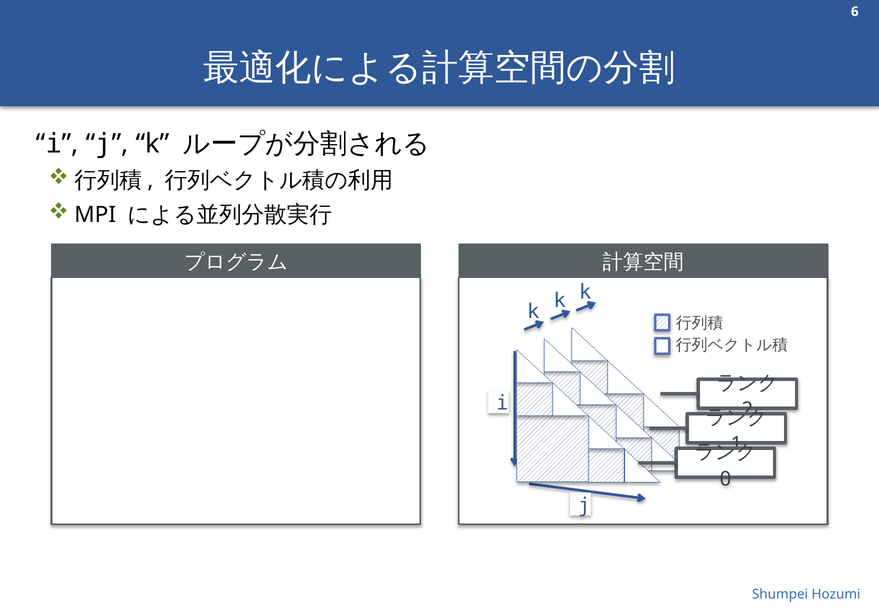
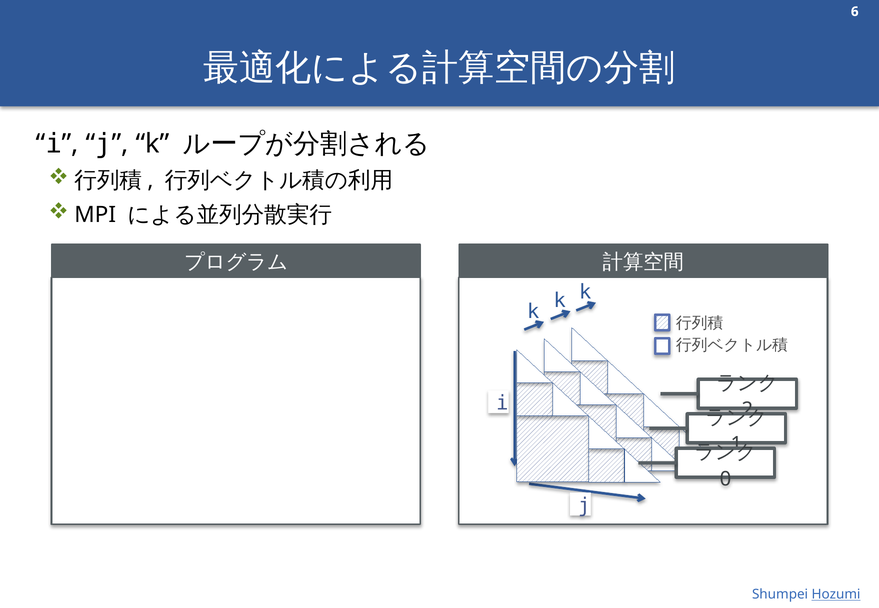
Hozumi underline: none -> present (836, 595)
